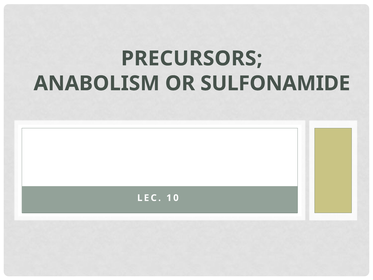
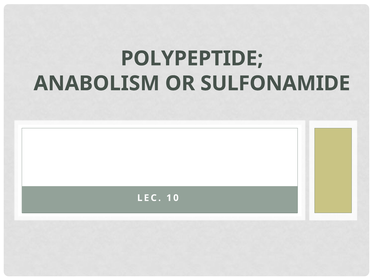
PRECURSORS: PRECURSORS -> POLYPEPTIDE (192, 58)
